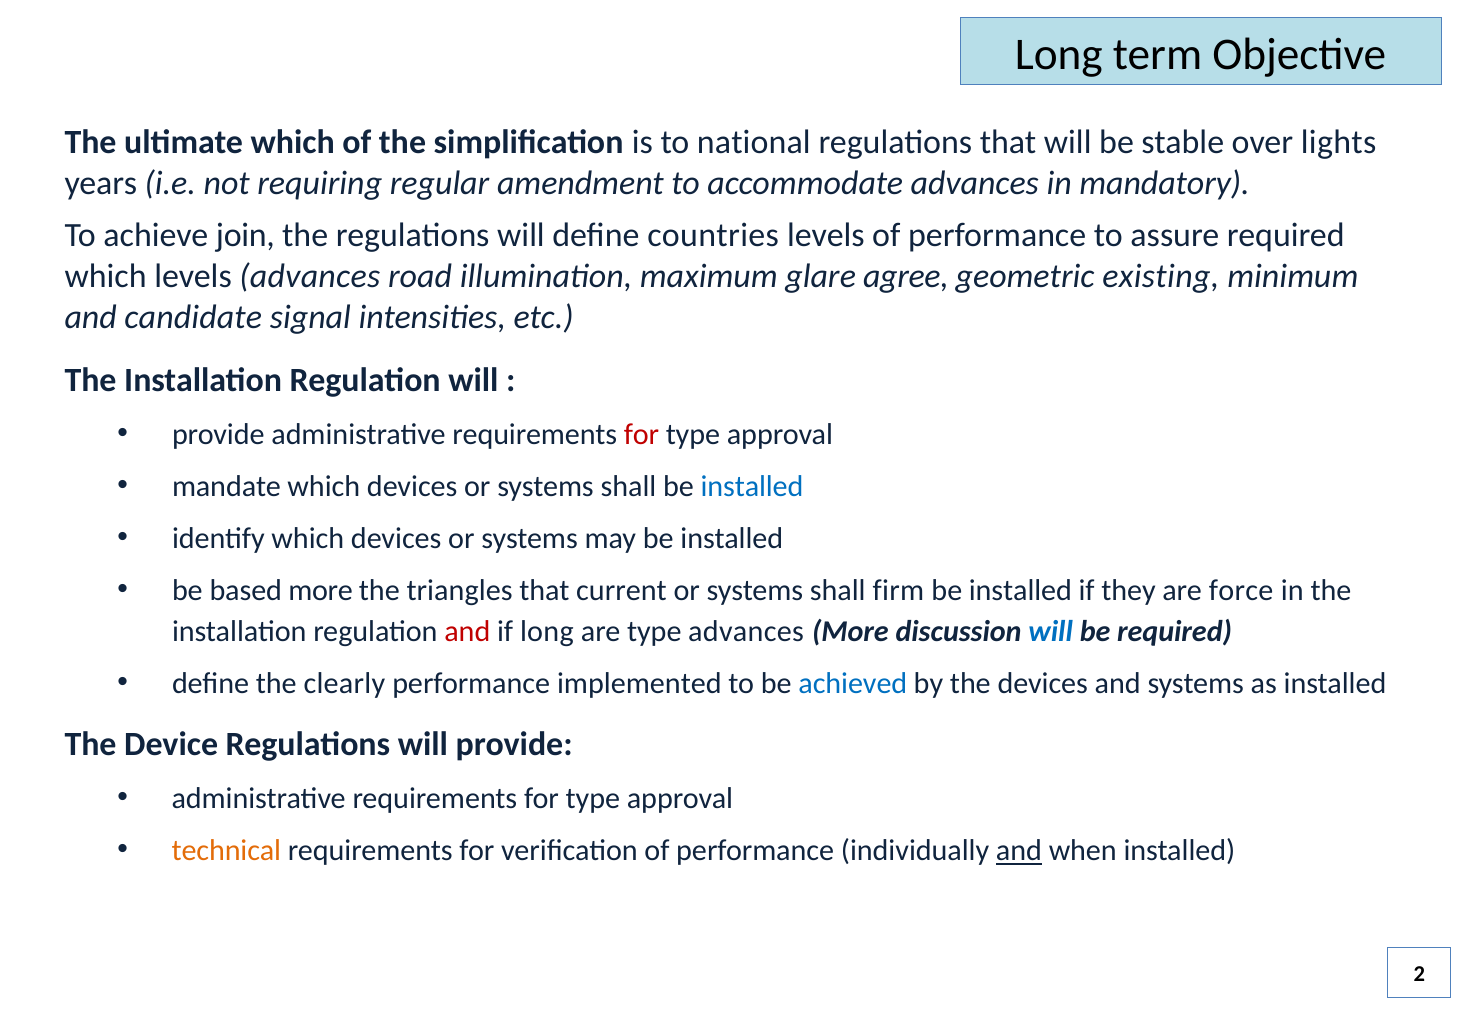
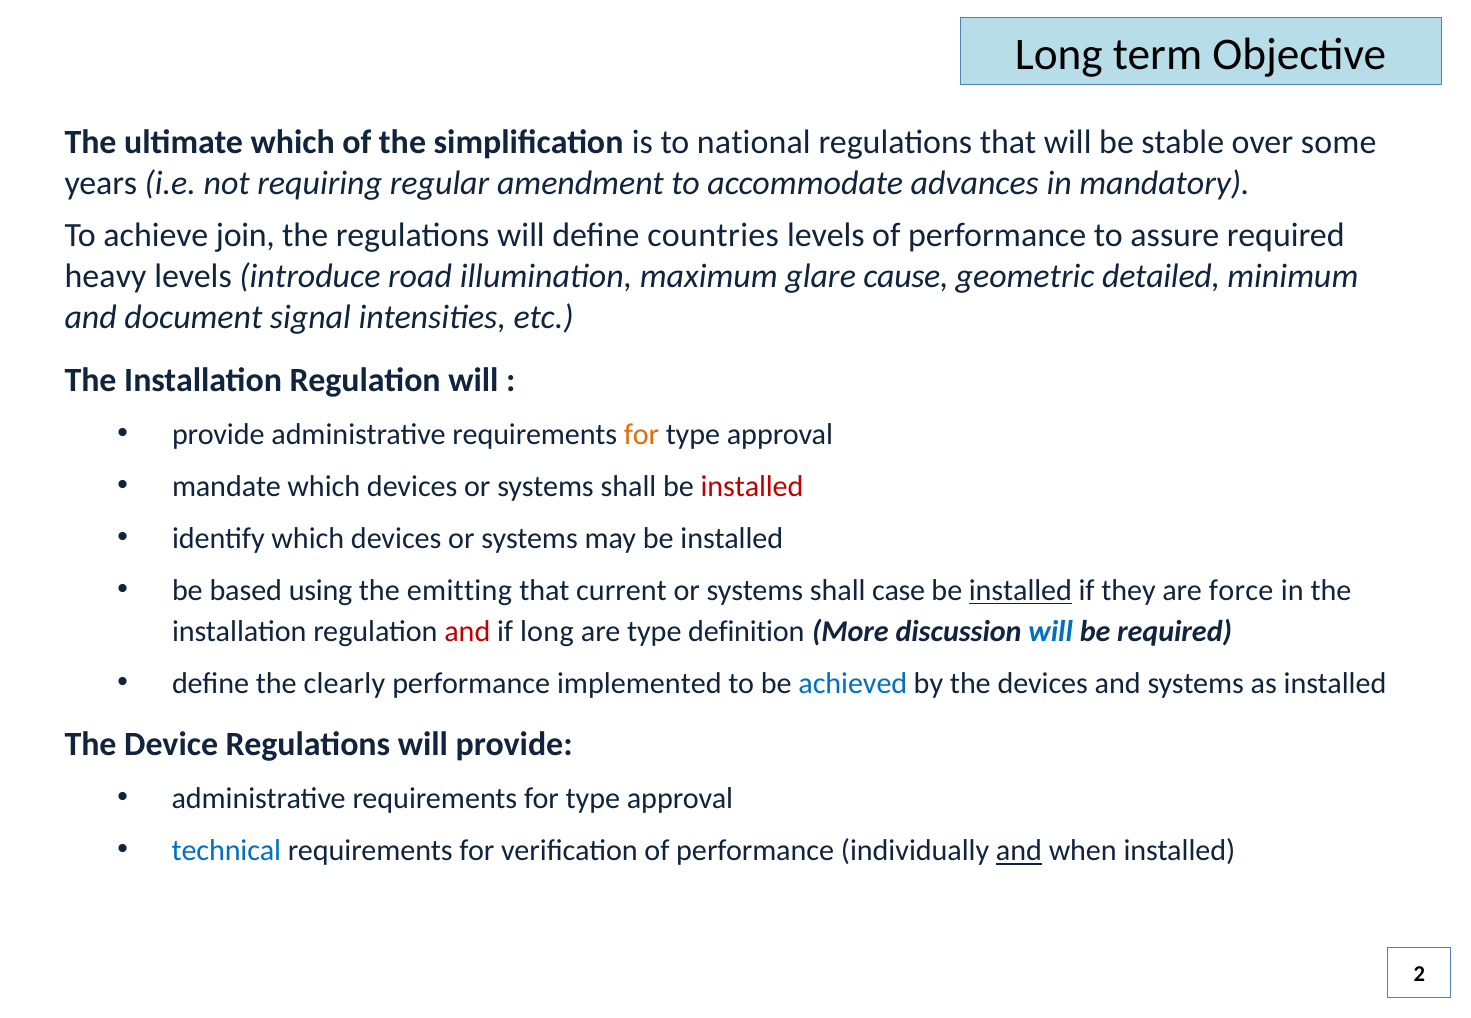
lights: lights -> some (1339, 143)
which: which -> heavy (106, 276)
levels advances: advances -> introduce (310, 276)
agree: agree -> cause (906, 276)
existing: existing -> detailed (1161, 276)
candidate: candidate -> document (193, 317)
for colour: red -> orange (642, 435)
installed colour: blue -> red (752, 487)
based more: more -> using (321, 591)
triangles: triangles -> emitting (459, 591)
firm: firm -> case (899, 591)
installed underline: none -> present (1020, 591)
type advances: advances -> definition (746, 631)
technical colour: orange -> blue (226, 851)
